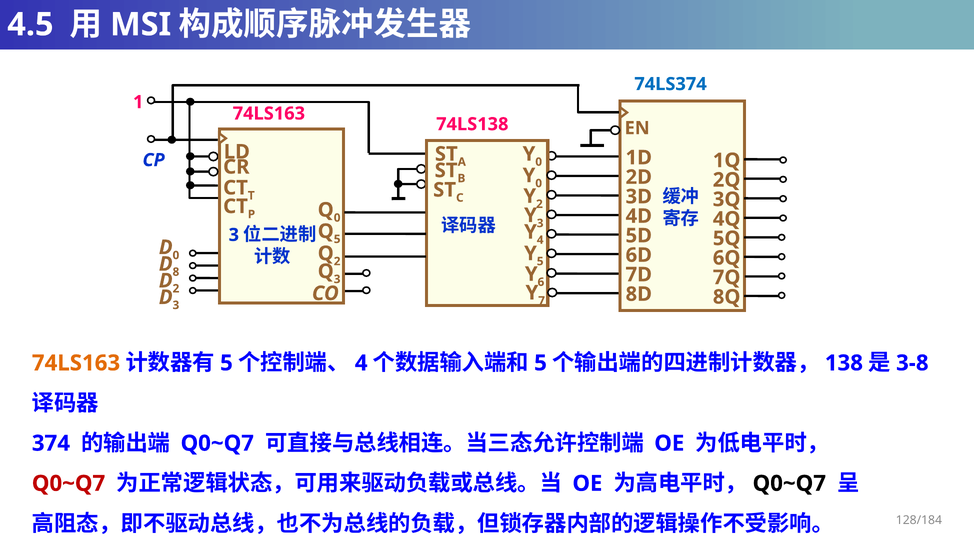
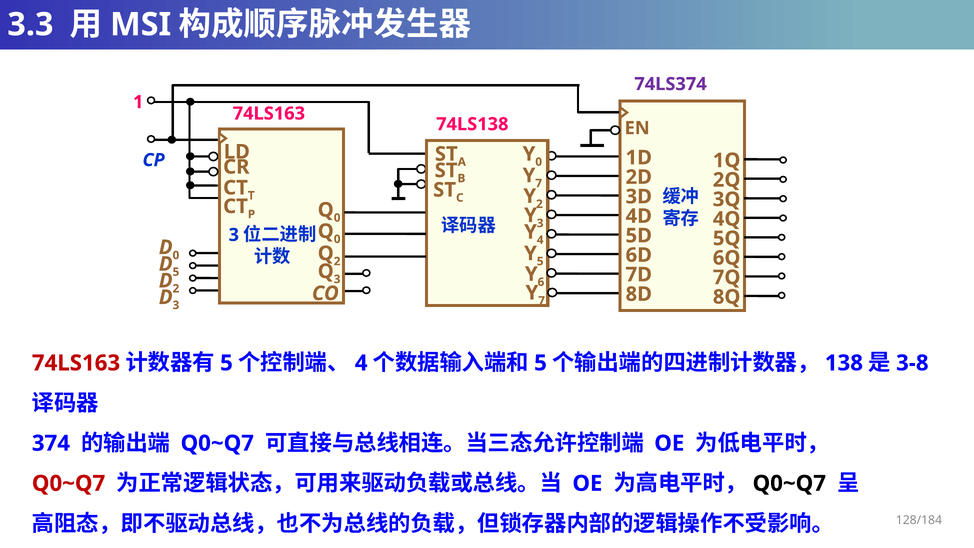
4.5: 4.5 -> 3.3 (30, 25)
74LS374 colour: blue -> purple (671, 84)
0: 0 -> 7 (539, 183)
5: 5 -> 0 (337, 239)
D 8: 8 -> 5 (176, 272)
74LS163 colour: orange -> red (76, 363)
